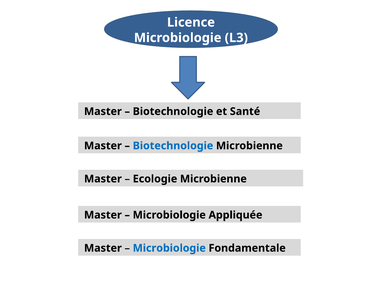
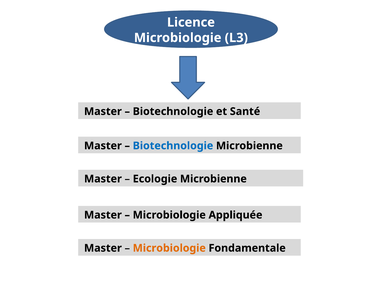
Microbiologie colour: blue -> orange (169, 248)
